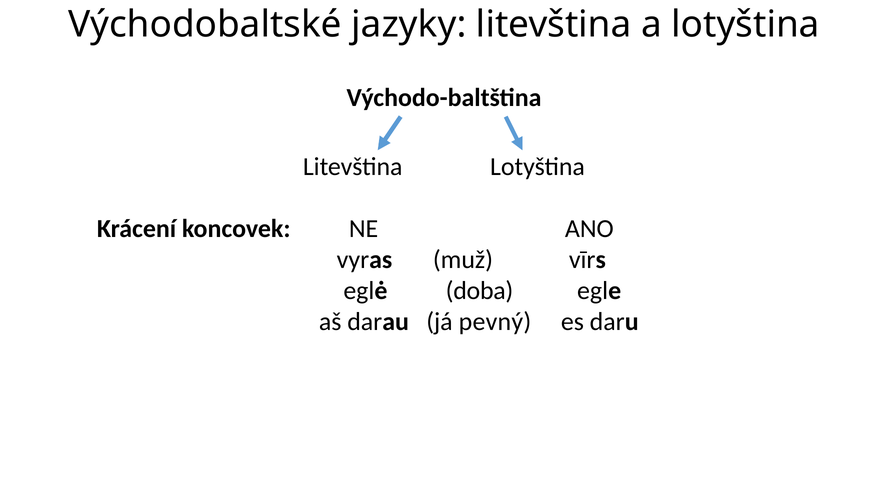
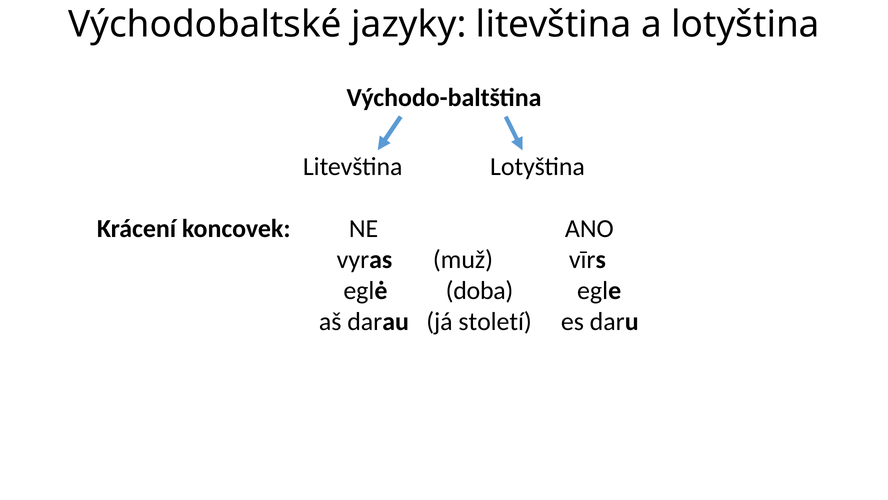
pevný: pevný -> století (495, 321)
